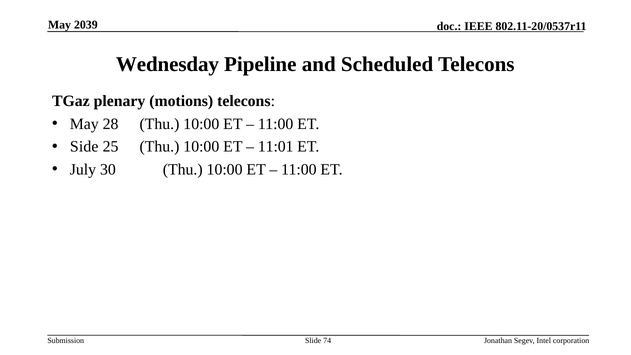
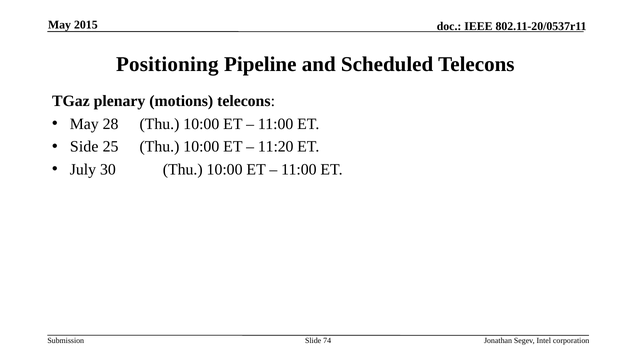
2039: 2039 -> 2015 (86, 25)
Wednesday: Wednesday -> Positioning (167, 65)
11:01: 11:01 -> 11:20 (276, 147)
